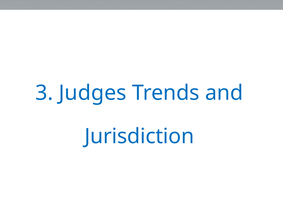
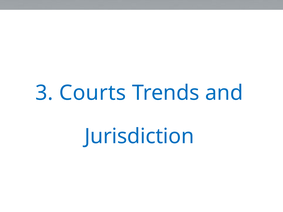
Judges: Judges -> Courts (93, 93)
